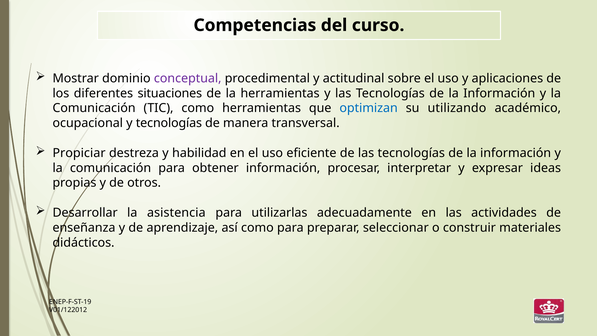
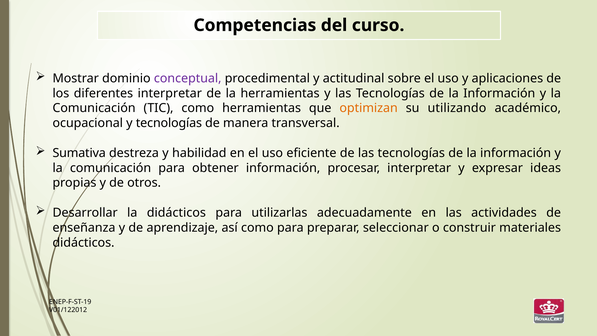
diferentes situaciones: situaciones -> interpretar (170, 93)
optimizan colour: blue -> orange (369, 108)
Propiciar: Propiciar -> Sumativa (79, 153)
la asistencia: asistencia -> didácticos (176, 213)
